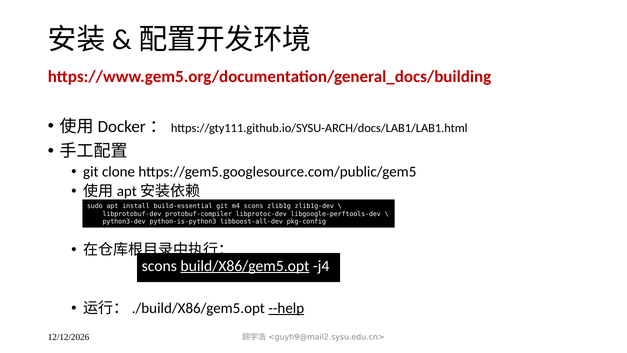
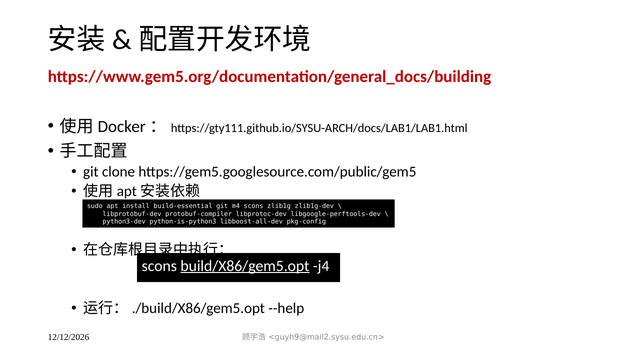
--help underline: present -> none (286, 308)
